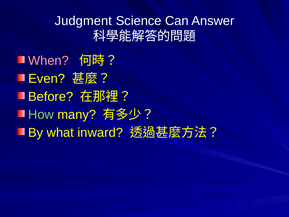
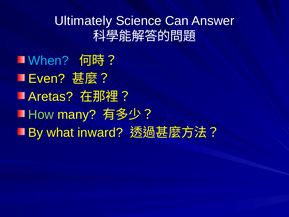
Judgment: Judgment -> Ultimately (83, 21)
When colour: pink -> light blue (49, 61)
Before: Before -> Aretas (51, 97)
